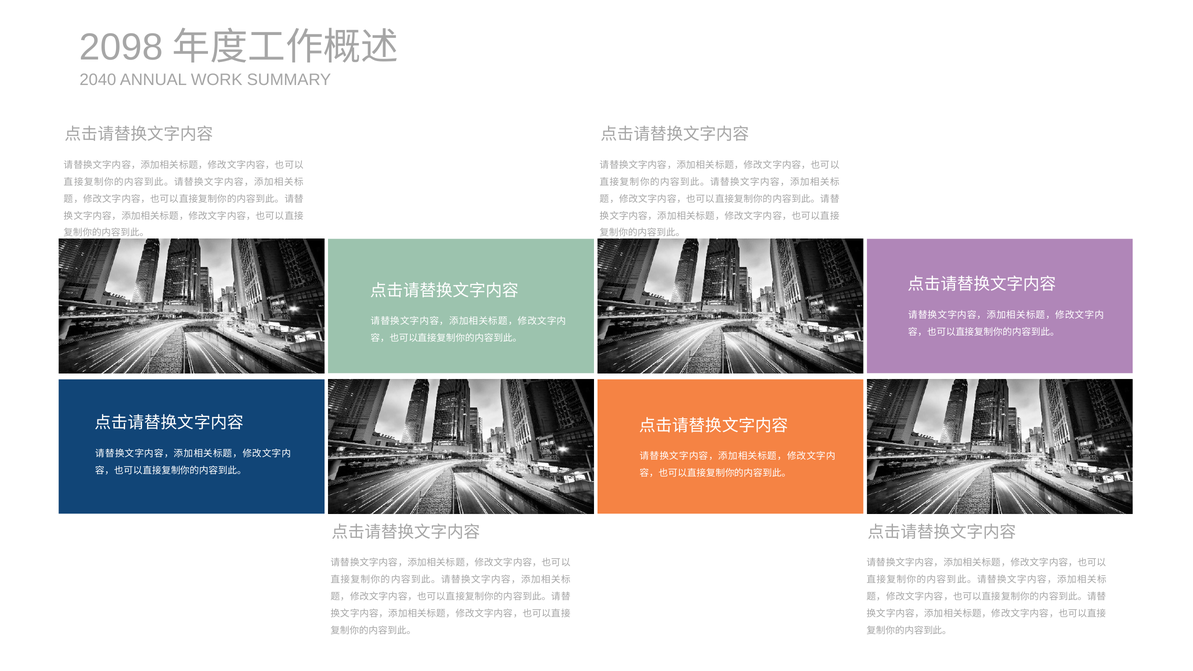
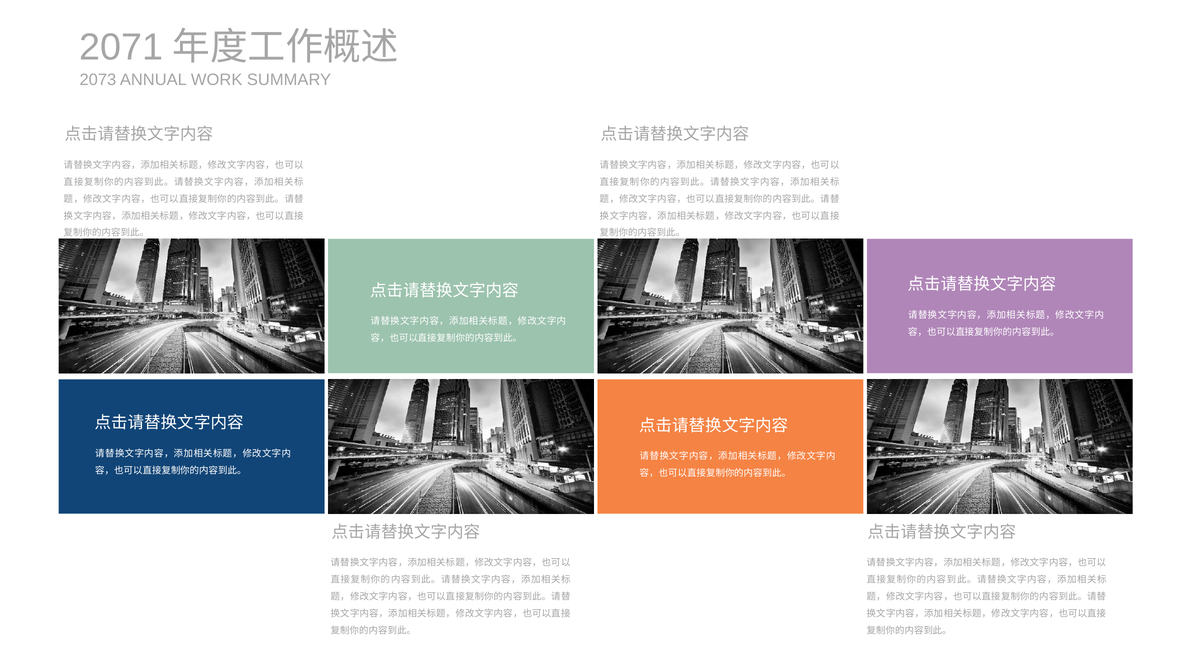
2098: 2098 -> 2071 (121, 47)
2040: 2040 -> 2073 (98, 80)
